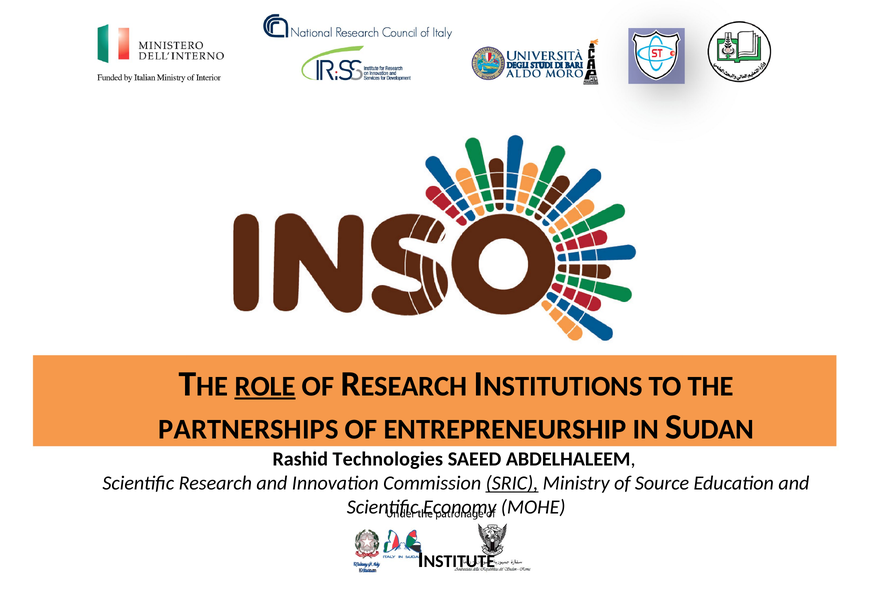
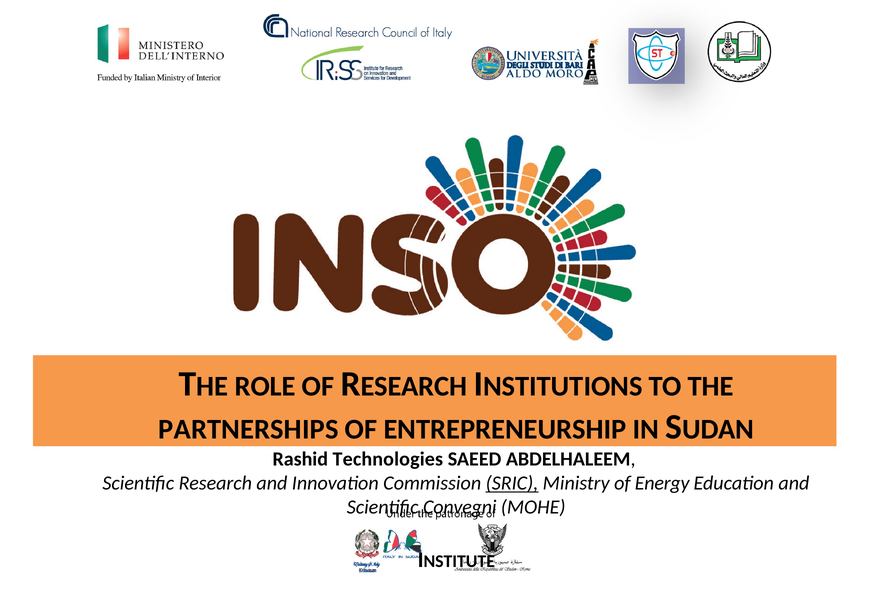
ROLE underline: present -> none (265, 386)
Source: Source -> Energy (662, 483)
Economy: Economy -> Convegni (460, 507)
